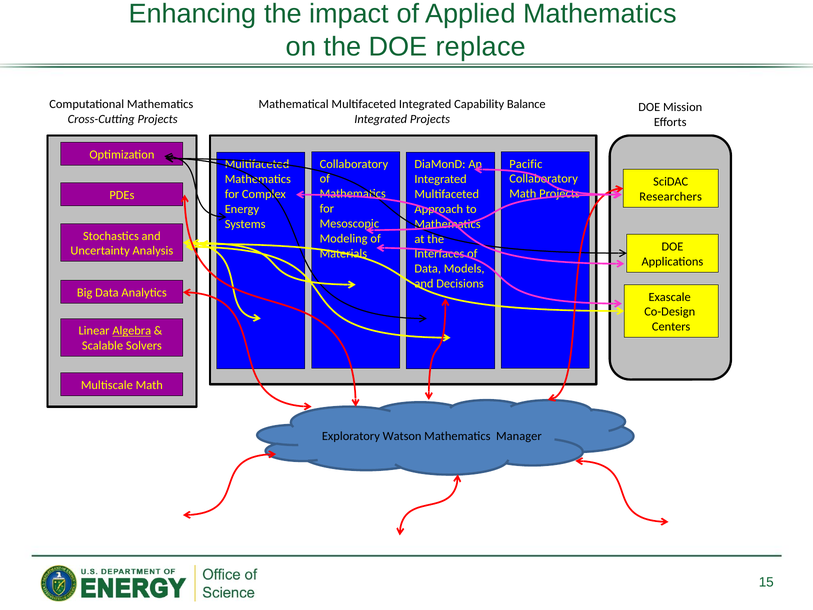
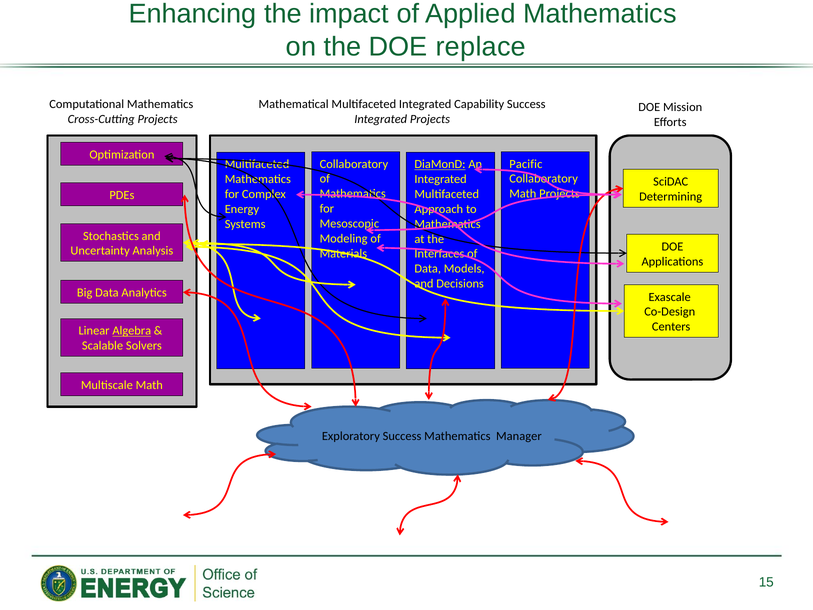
Capability Balance: Balance -> Success (526, 104)
DiaMonD underline: none -> present (440, 164)
Researchers: Researchers -> Determining (671, 197)
Exploratory Watson: Watson -> Success (402, 436)
